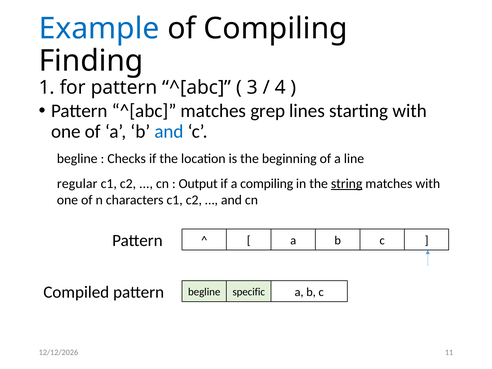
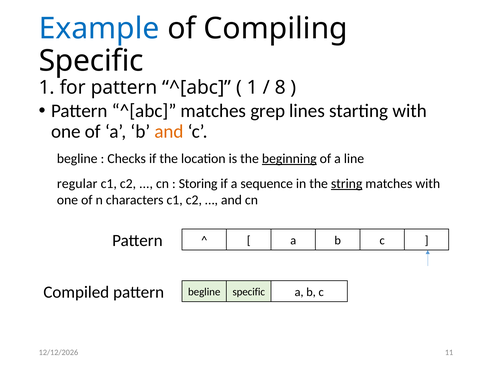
Finding: Finding -> Specific (91, 61)
3: 3 -> 1 (252, 88)
4: 4 -> 8 (280, 88)
and colour: blue -> orange (169, 132)
beginning underline: none -> present (289, 159)
Output: Output -> Storing (198, 184)
a compiling: compiling -> sequence (267, 184)
